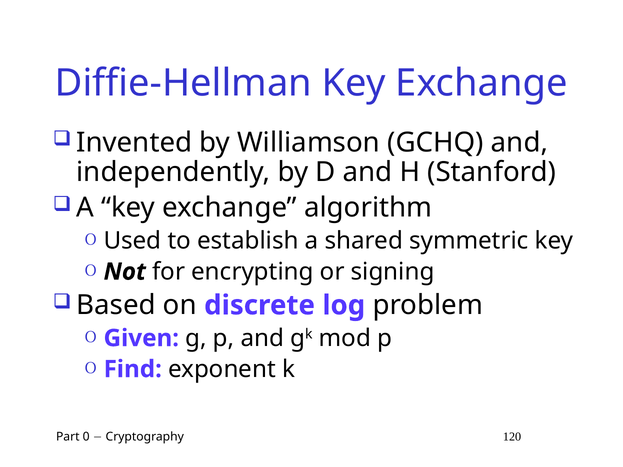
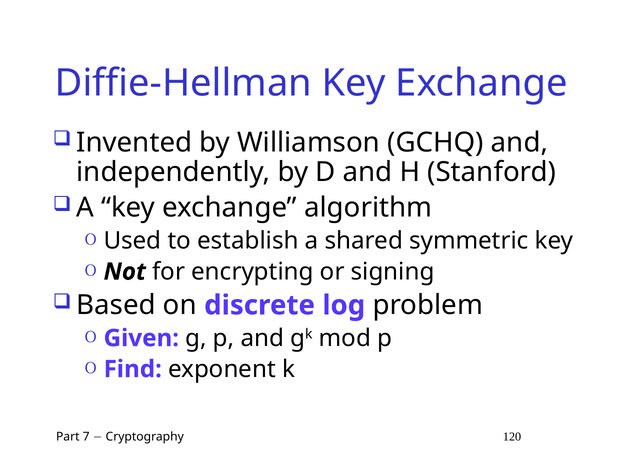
0: 0 -> 7 (86, 437)
